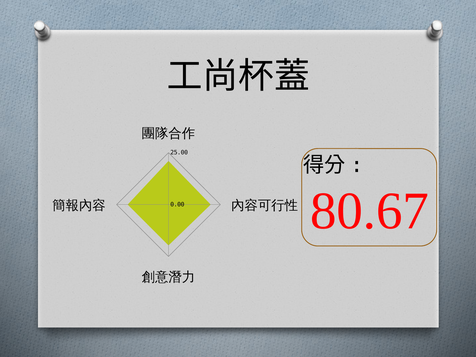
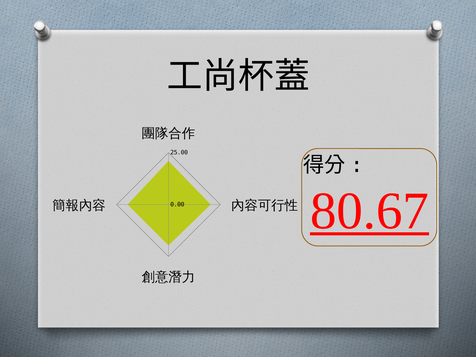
80.67 underline: none -> present (370, 211)
